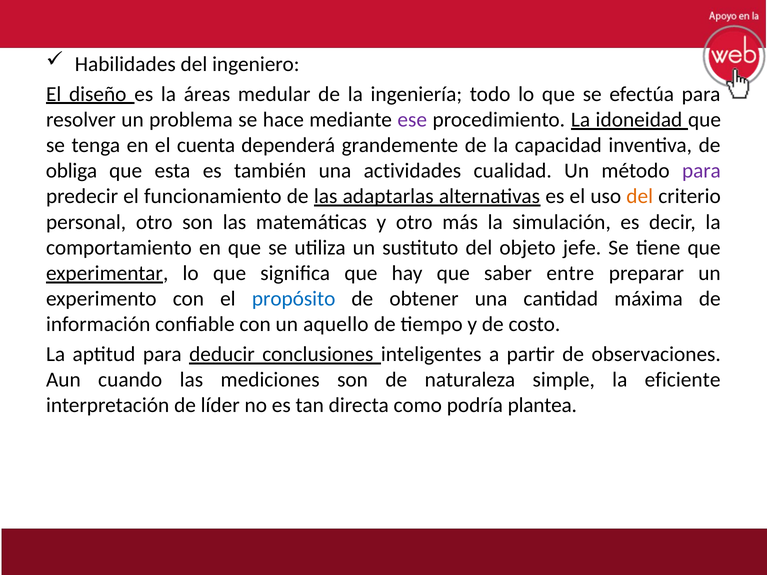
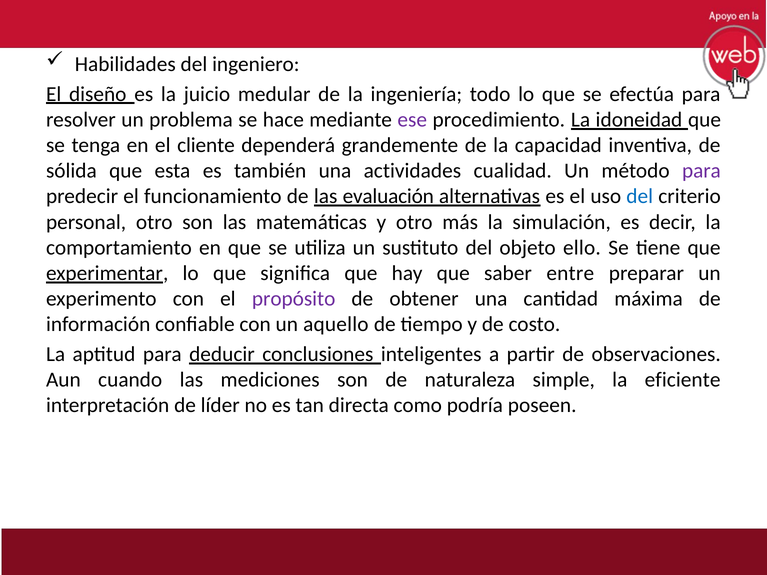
áreas: áreas -> juicio (207, 94)
cuenta: cuenta -> cliente (206, 145)
obliga: obliga -> sólida (71, 171)
adaptarlas: adaptarlas -> evaluación (388, 196)
del colour: orange -> blue (640, 196)
jefe: jefe -> ello (582, 248)
propósito colour: blue -> purple (294, 299)
plantea: plantea -> poseen (542, 406)
